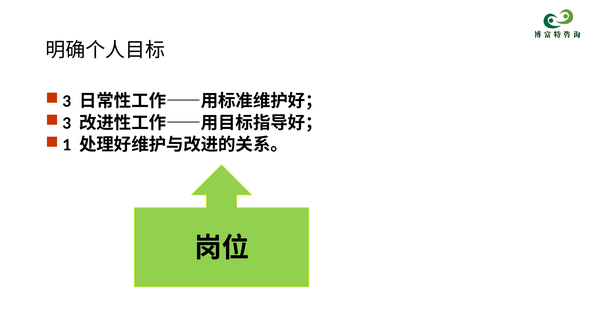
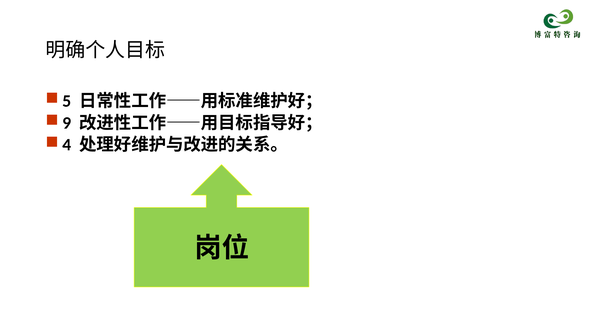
3: 3 -> 5 (67, 101)
3: 3 -> 9 (67, 123)
1: 1 -> 4 (67, 145)
